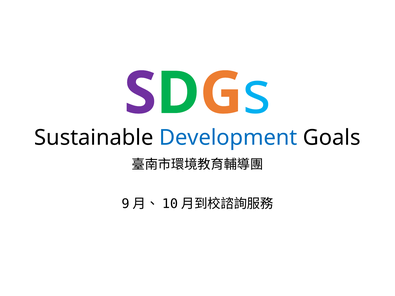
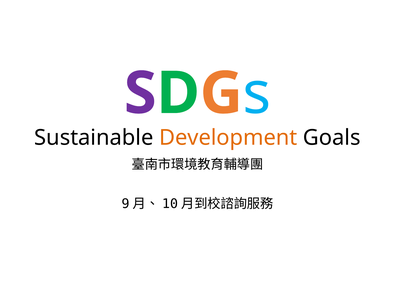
Development colour: blue -> orange (228, 138)
